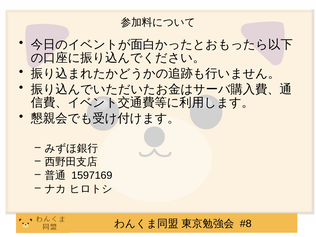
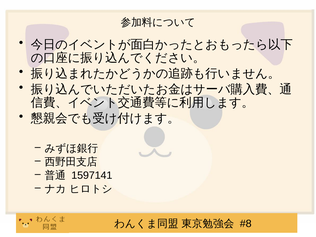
1597169: 1597169 -> 1597141 (92, 175)
